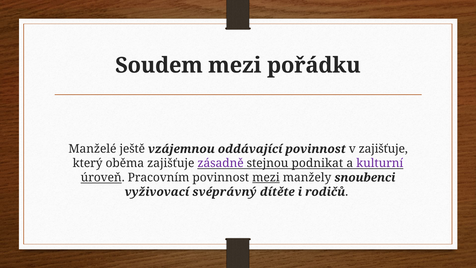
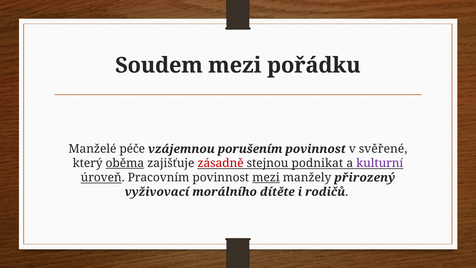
ještě: ještě -> péče (132, 149)
oddávající: oddávající -> porušením (250, 149)
v zajišťuje: zajišťuje -> svěřené (383, 149)
oběma underline: none -> present (125, 163)
zásadně colour: purple -> red (221, 163)
snoubenci: snoubenci -> přirozený (365, 177)
svéprávný: svéprávný -> morálního (225, 192)
